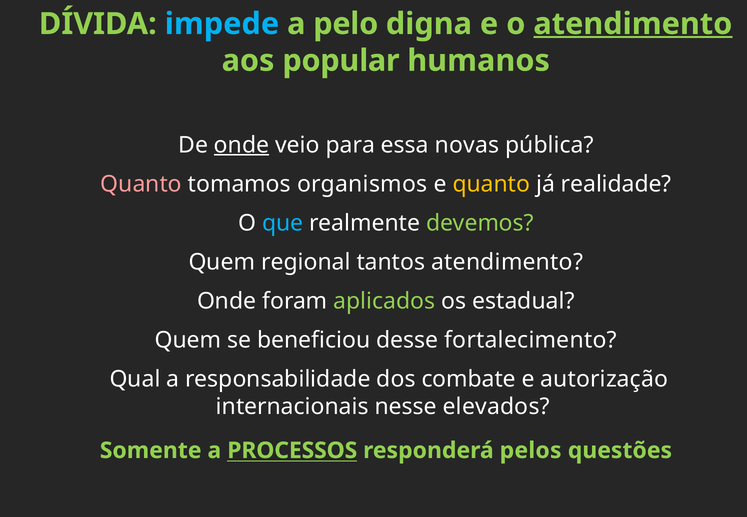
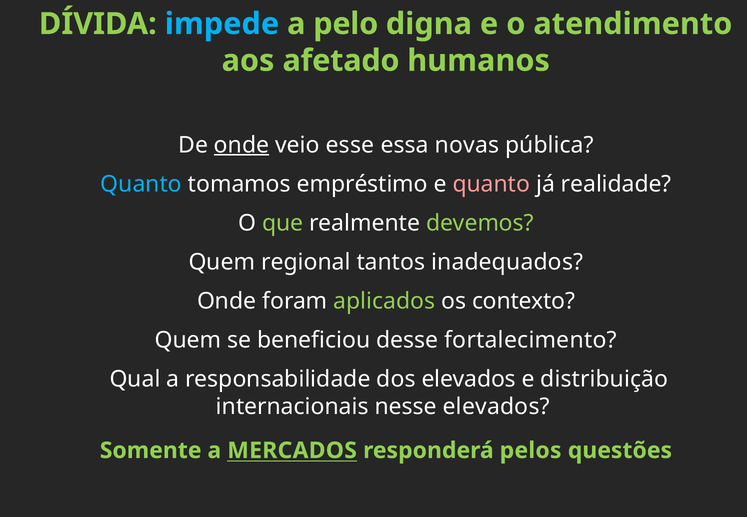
atendimento underline: present -> none (633, 24)
popular: popular -> afetado (341, 61)
para: para -> esse (350, 145)
Quanto colour: pink -> light blue (141, 184)
organismos: organismos -> empréstimo (362, 184)
quanto colour: yellow -> pink (491, 184)
que colour: light blue -> light green (283, 223)
tantos atendimento: atendimento -> inadequados (507, 262)
estadual: estadual -> contexto (524, 301)
dos combate: combate -> elevados (469, 379)
autorização: autorização -> distribuição (604, 379)
PROCESSOS: PROCESSOS -> MERCADOS (292, 451)
